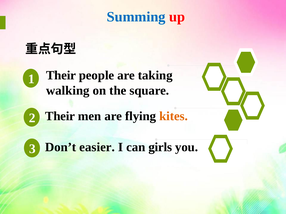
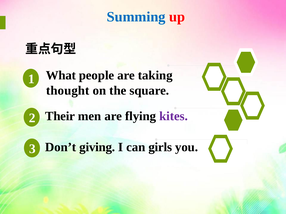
1 Their: Their -> What (61, 75)
walking: walking -> thought (68, 91)
kites colour: orange -> purple (174, 116)
easier: easier -> giving (97, 147)
